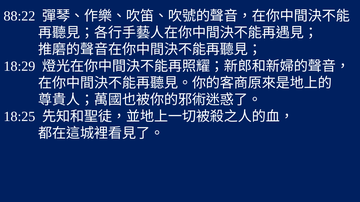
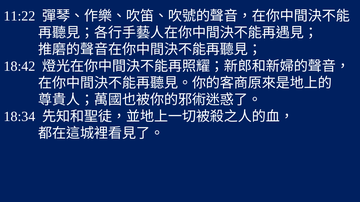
88:22: 88:22 -> 11:22 (20, 16)
18:29: 18:29 -> 18:42 (20, 66)
18:25: 18:25 -> 18:34 (20, 117)
